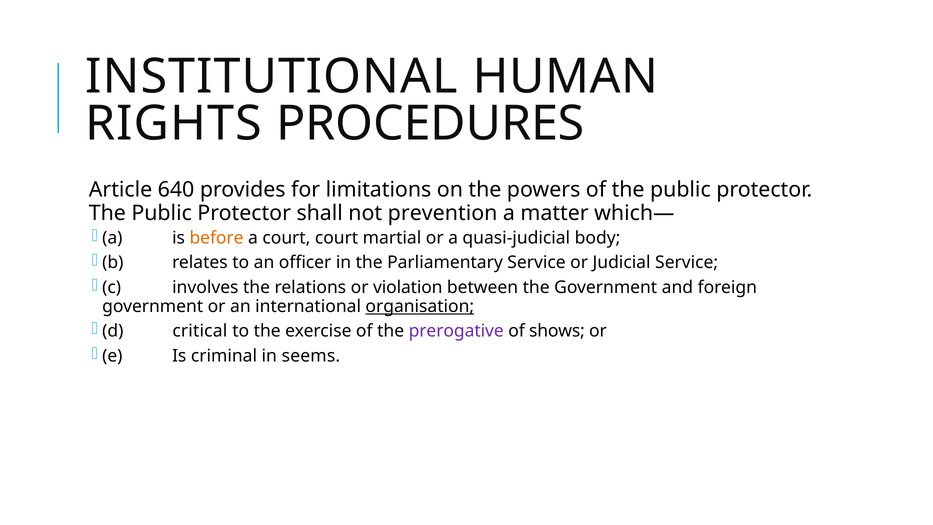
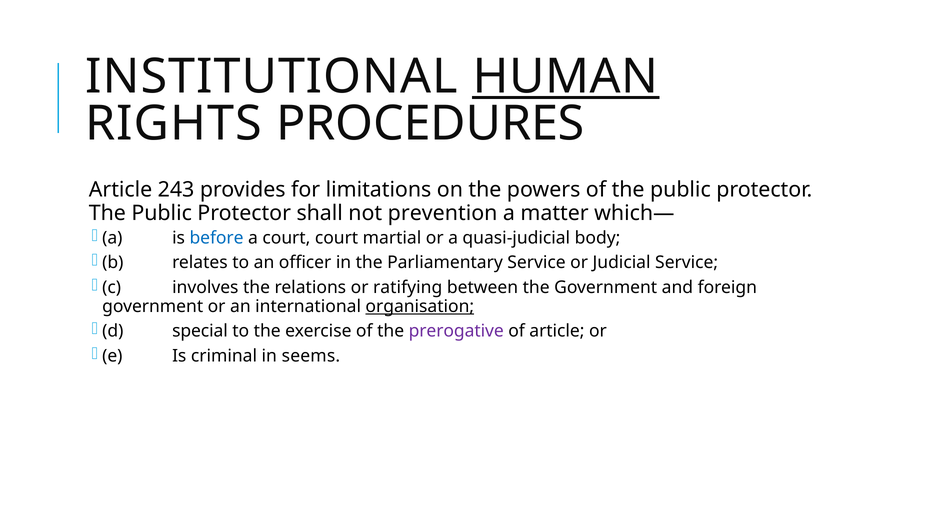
HUMAN underline: none -> present (566, 77)
640: 640 -> 243 (176, 190)
before colour: orange -> blue (217, 238)
violation: violation -> ratifying (408, 287)
critical: critical -> special (200, 331)
of shows: shows -> article (557, 331)
